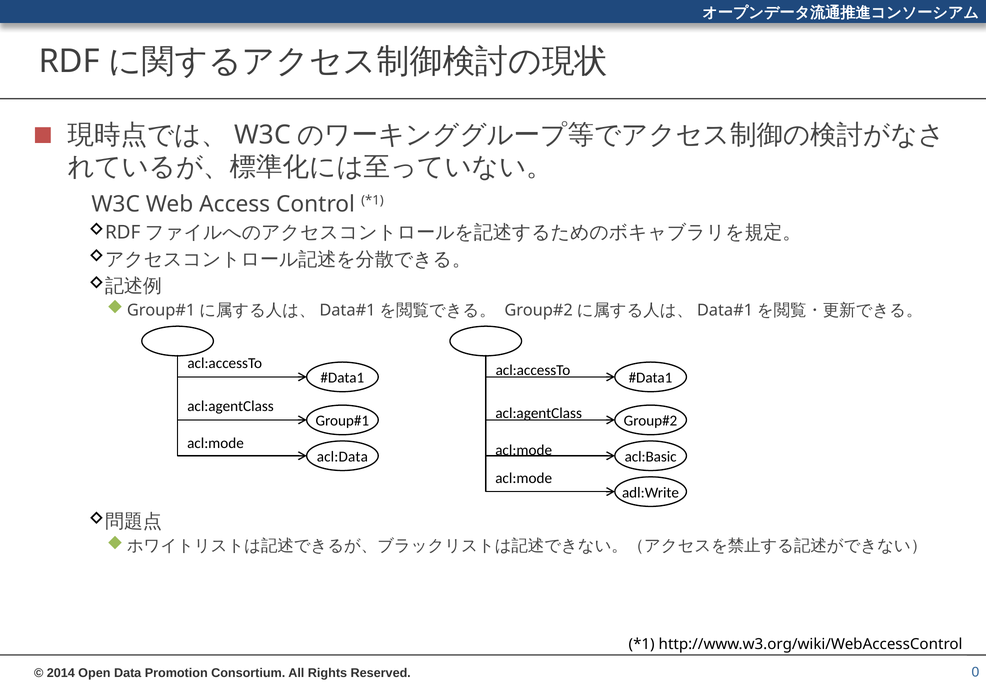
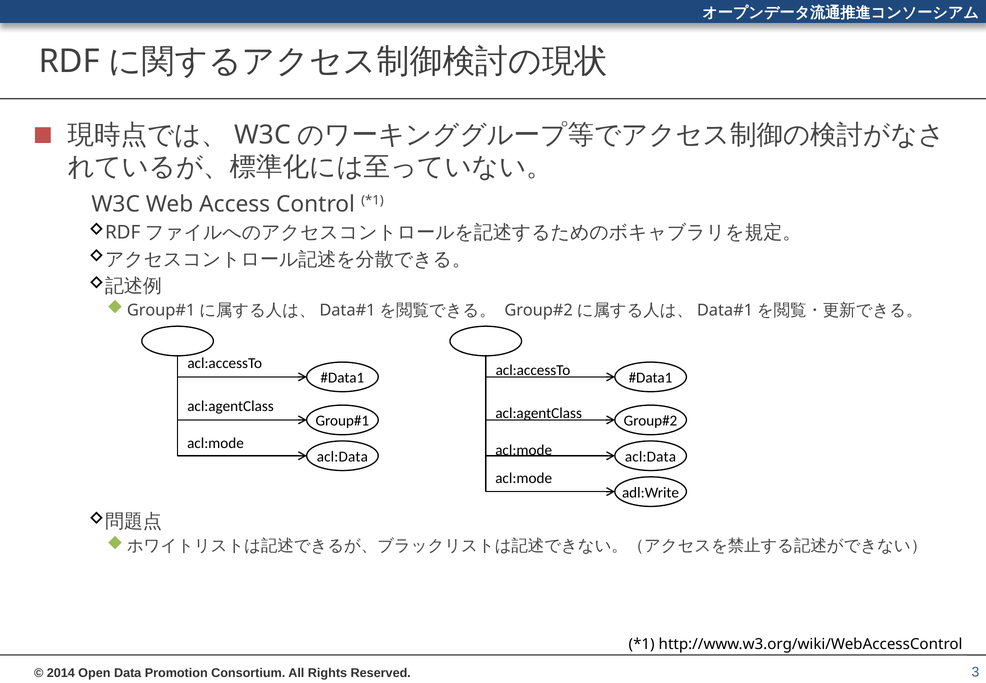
acl:Basic: acl:Basic -> acl:Data (651, 457)
0: 0 -> 3 (975, 672)
